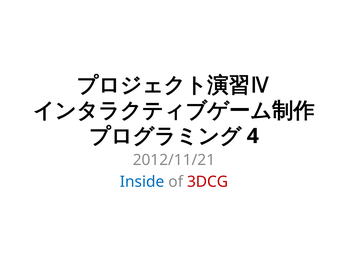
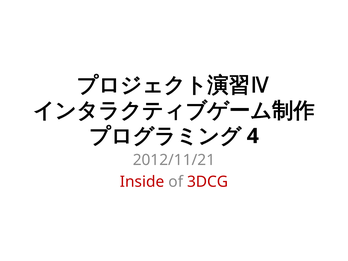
Inside colour: blue -> red (142, 182)
